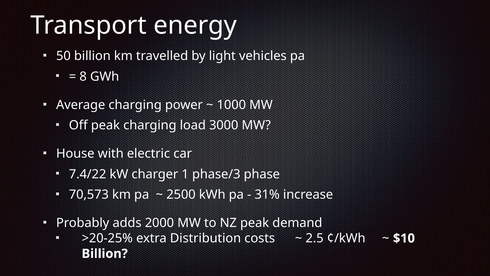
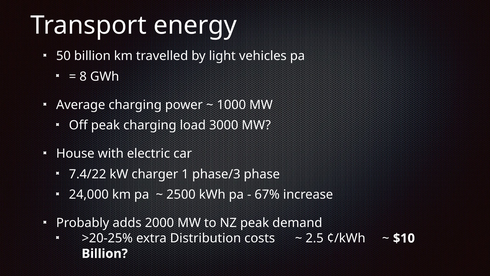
70,573: 70,573 -> 24,000 (89, 194)
31%: 31% -> 67% (267, 194)
